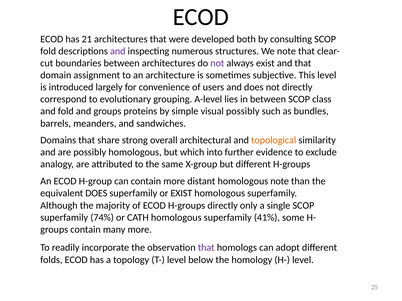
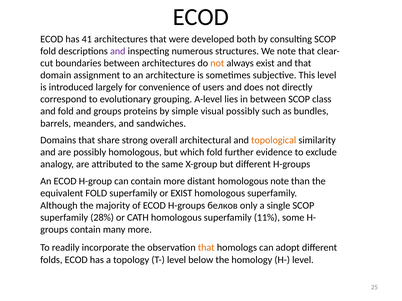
21: 21 -> 41 (87, 39)
not colour: purple -> orange (217, 63)
which into: into -> fold (215, 153)
equivalent DOES: DOES -> FOLD (96, 194)
H-groups directly: directly -> белков (223, 206)
74%: 74% -> 28% (102, 218)
41%: 41% -> 11% (267, 218)
that colour: purple -> orange (206, 248)
